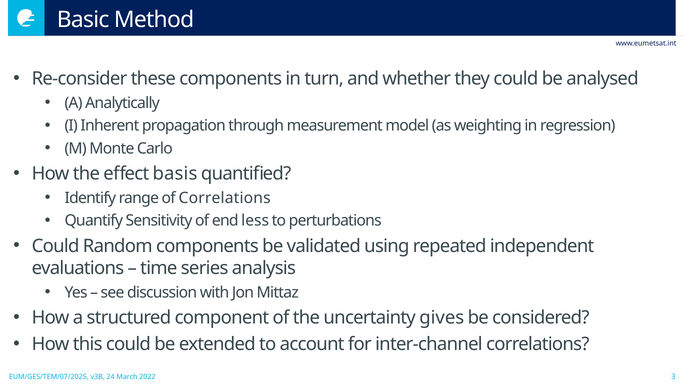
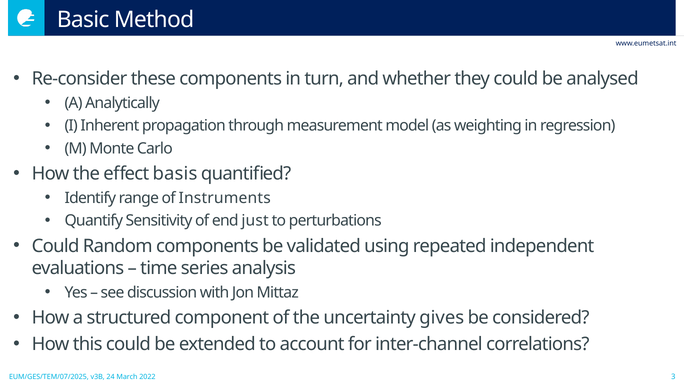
of Correlations: Correlations -> Instruments (225, 198)
less: less -> just (255, 221)
